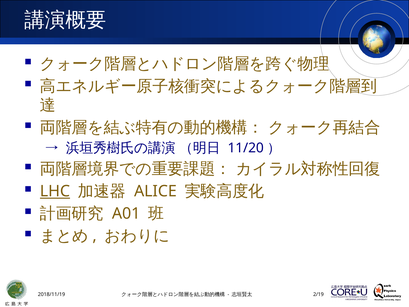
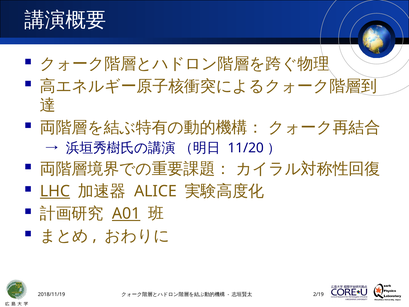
A01 underline: none -> present (126, 213)
